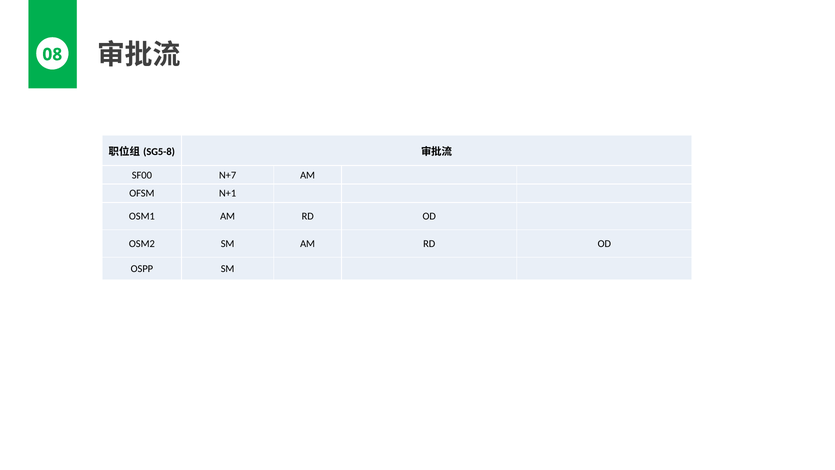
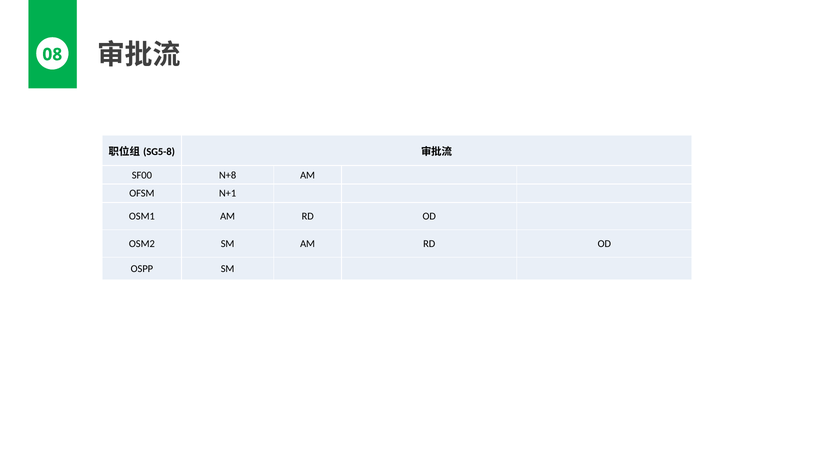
N+7: N+7 -> N+8 (228, 175)
